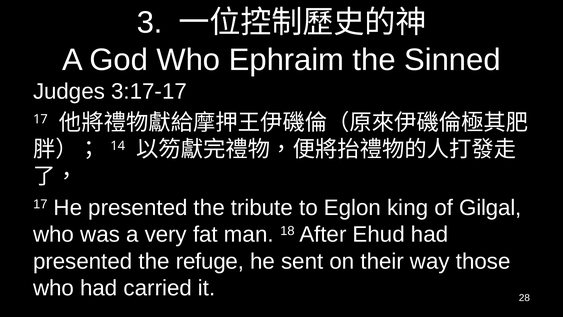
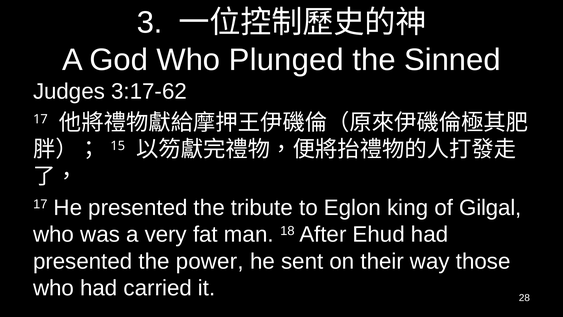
Ephraim: Ephraim -> Plunged (286, 60)
3:17-17: 3:17-17 -> 3:17-62 (149, 91)
14: 14 -> 15 (118, 146)
refuge: refuge -> power (210, 261)
